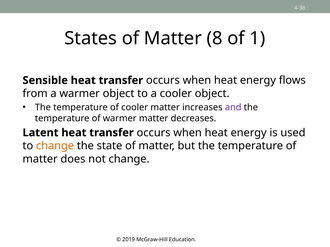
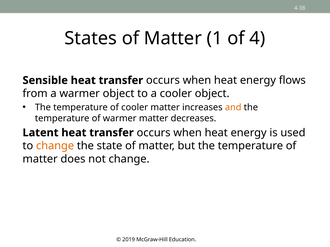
8: 8 -> 1 (215, 38)
1: 1 -> 4 (257, 38)
and colour: purple -> orange (233, 108)
